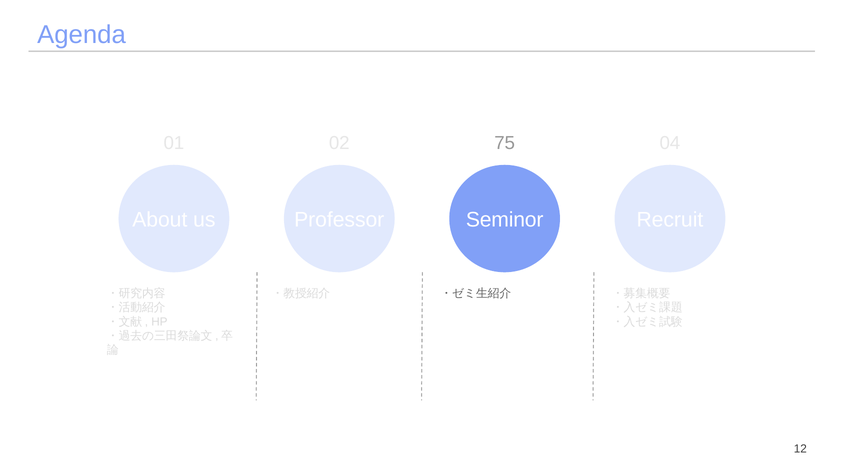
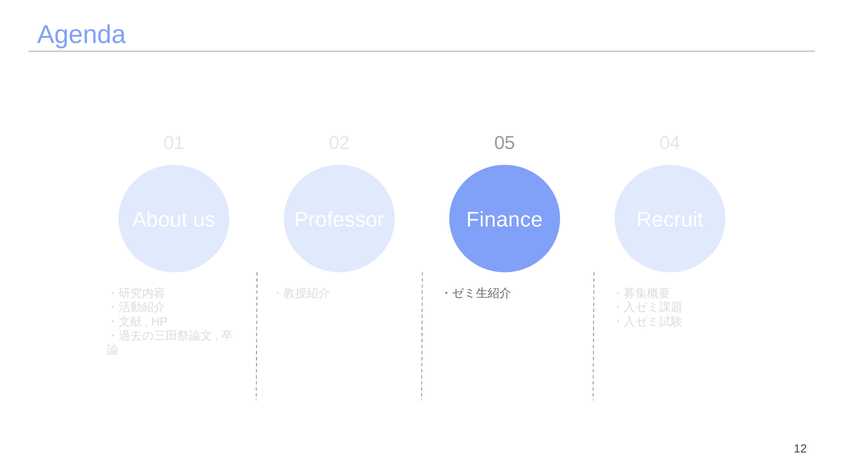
75: 75 -> 05 (505, 143)
Seminor: Seminor -> Finance (504, 220)
